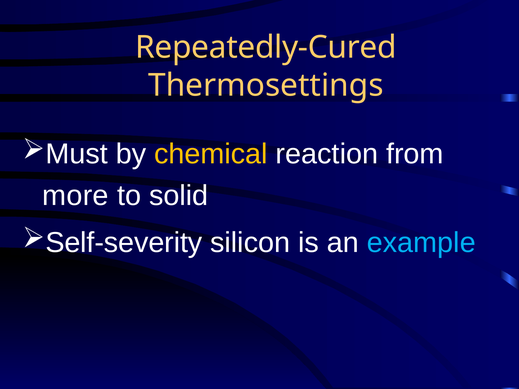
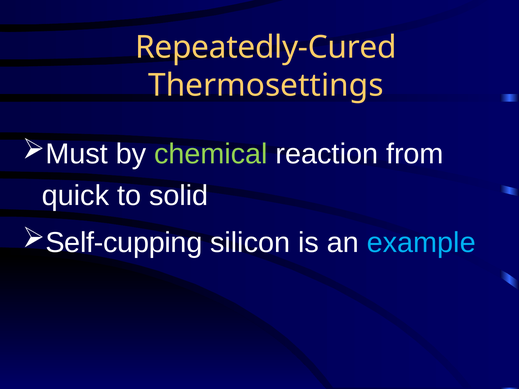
chemical colour: yellow -> light green (211, 154)
more: more -> quick (76, 196)
Self-severity: Self-severity -> Self-cupping (124, 243)
